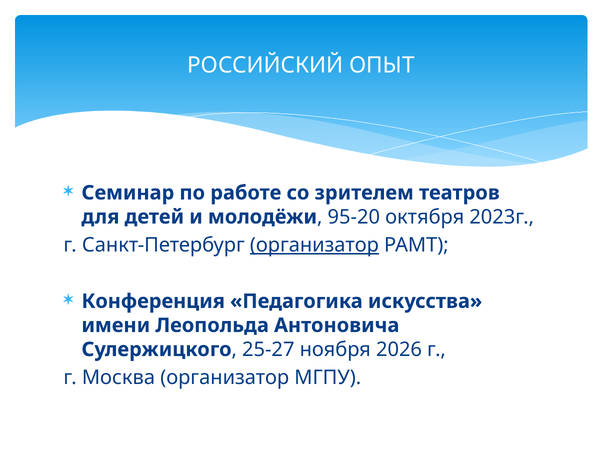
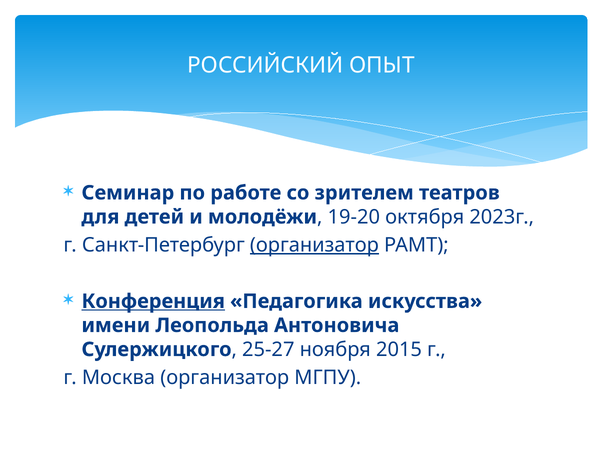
95-20: 95-20 -> 19-20 (354, 217)
Конференция underline: none -> present (153, 301)
2026: 2026 -> 2015 (399, 349)
